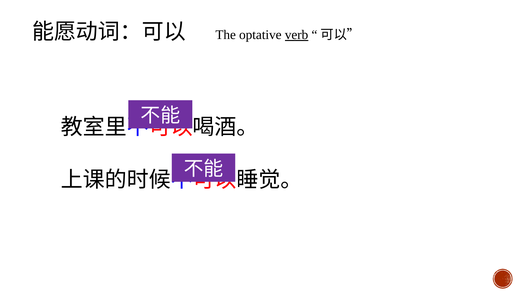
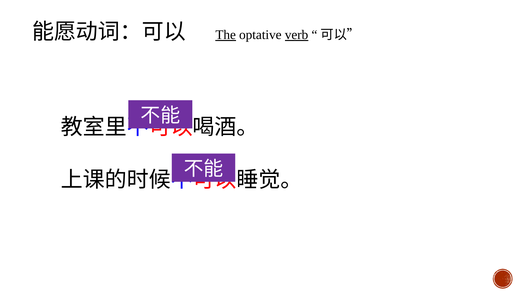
The underline: none -> present (226, 35)
